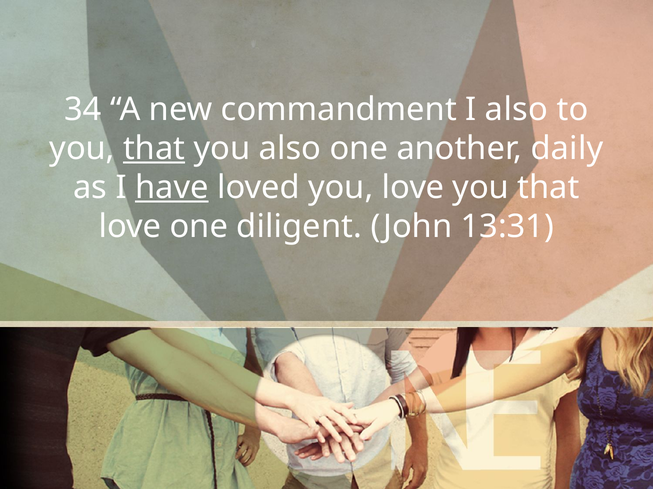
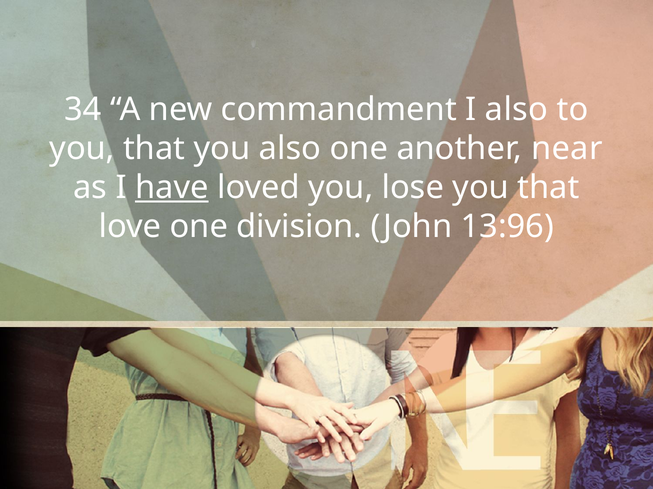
that underline: present -> none (154, 149)
daily: daily -> near (567, 149)
you love: love -> lose (413, 188)
diligent: diligent -> division (299, 227)
13:31: 13:31 -> 13:96 (507, 227)
